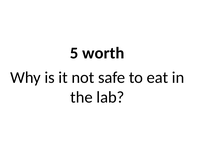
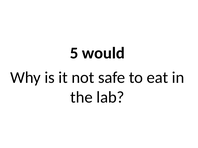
worth: worth -> would (103, 53)
